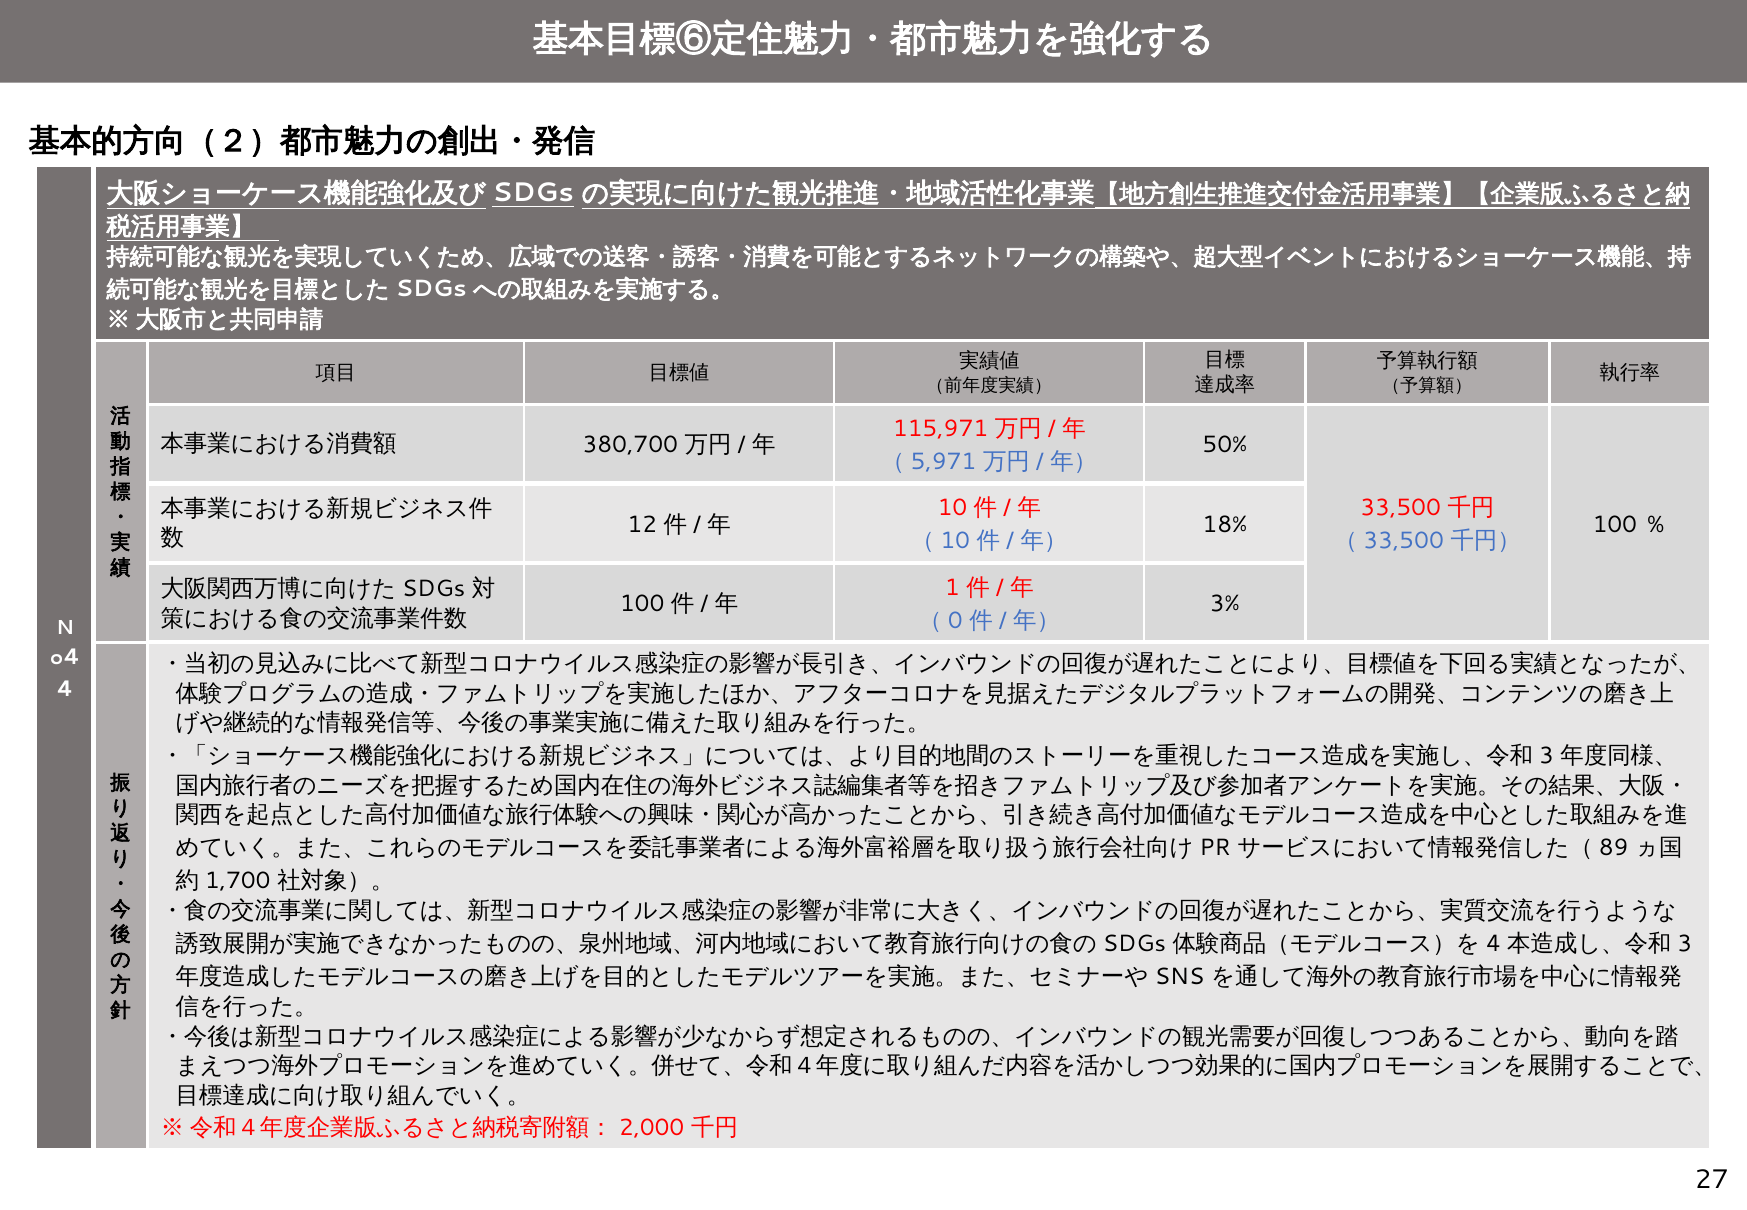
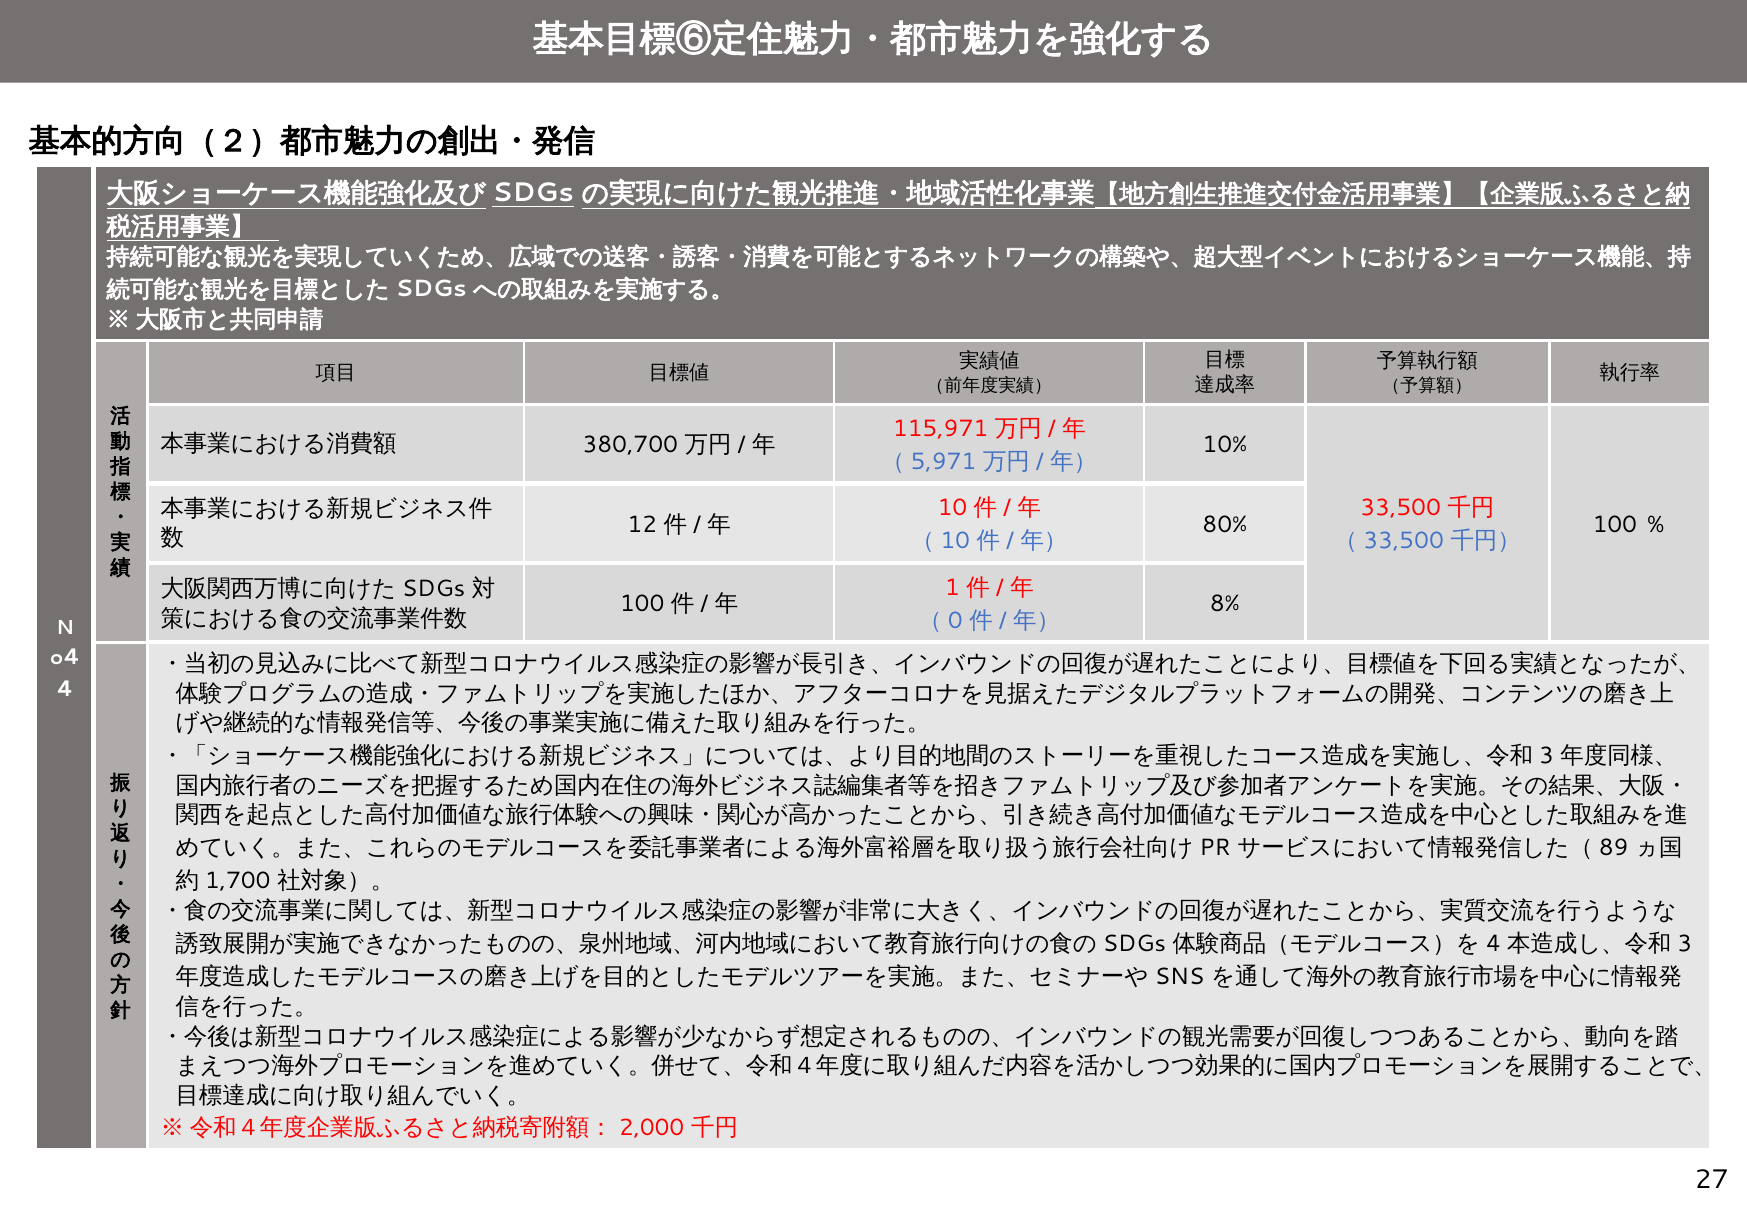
50%: 50% -> 10% (1225, 445)
18%: 18% -> 80% (1225, 524)
3%: 3% -> 8% (1225, 604)
